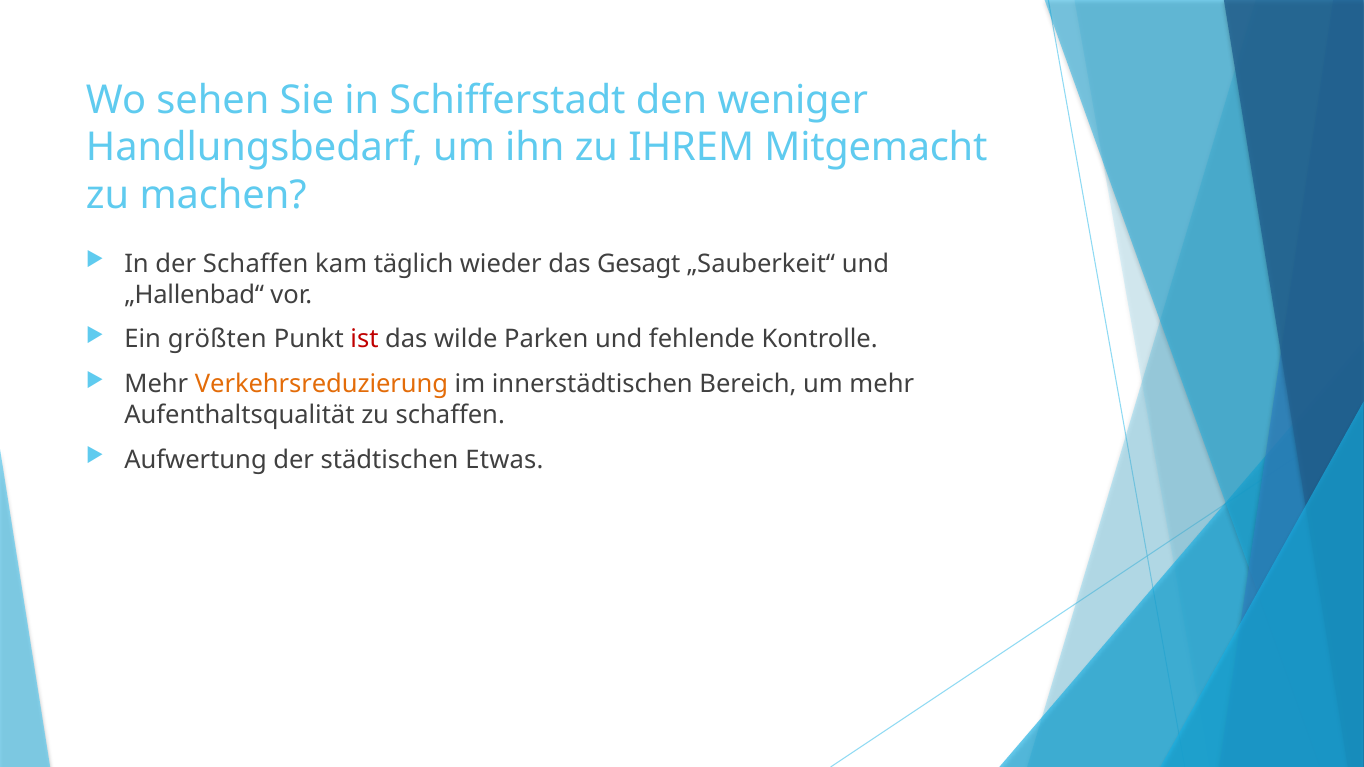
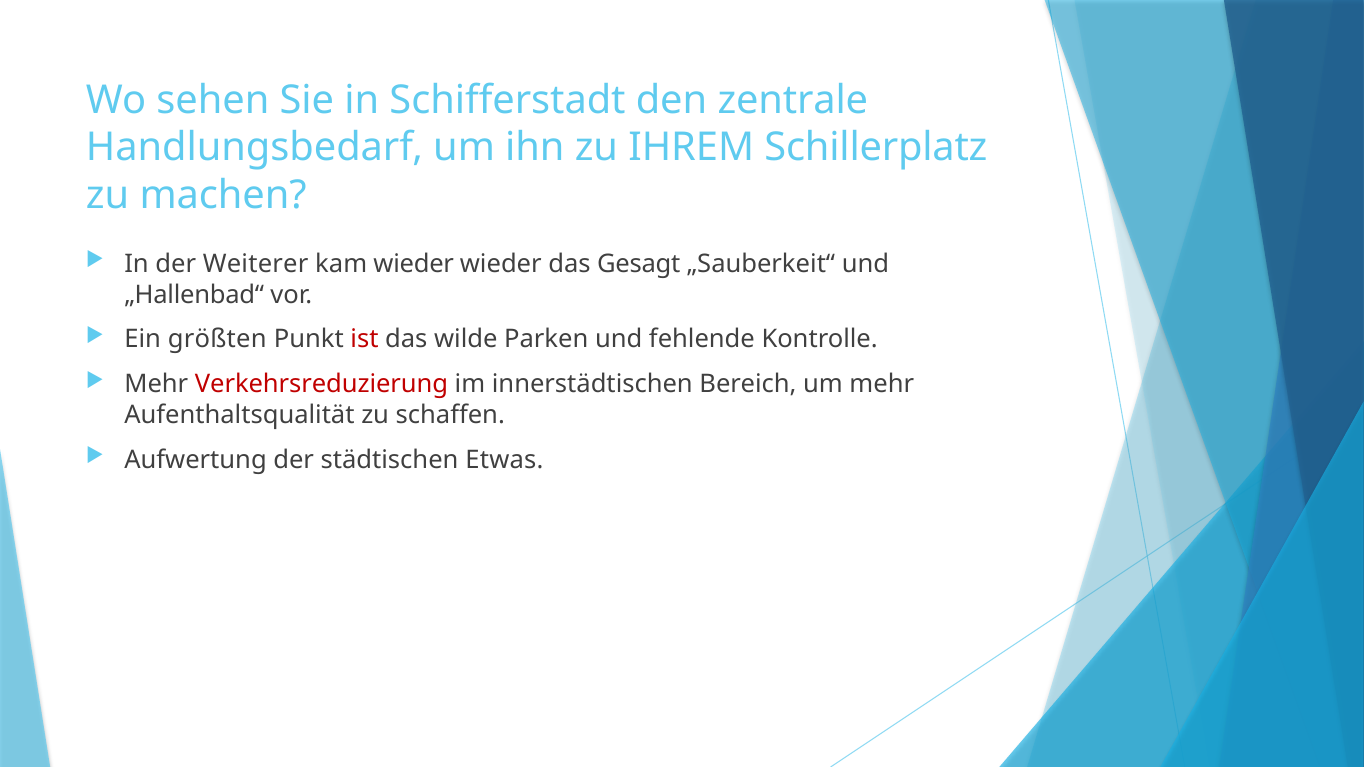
weniger: weniger -> zentrale (793, 100)
Mitgemacht: Mitgemacht -> Schillerplatz (876, 148)
der Schaffen: Schaffen -> Weiterer (256, 264)
kam täglich: täglich -> wieder (414, 264)
Verkehrsreduzierung colour: orange -> red (322, 384)
